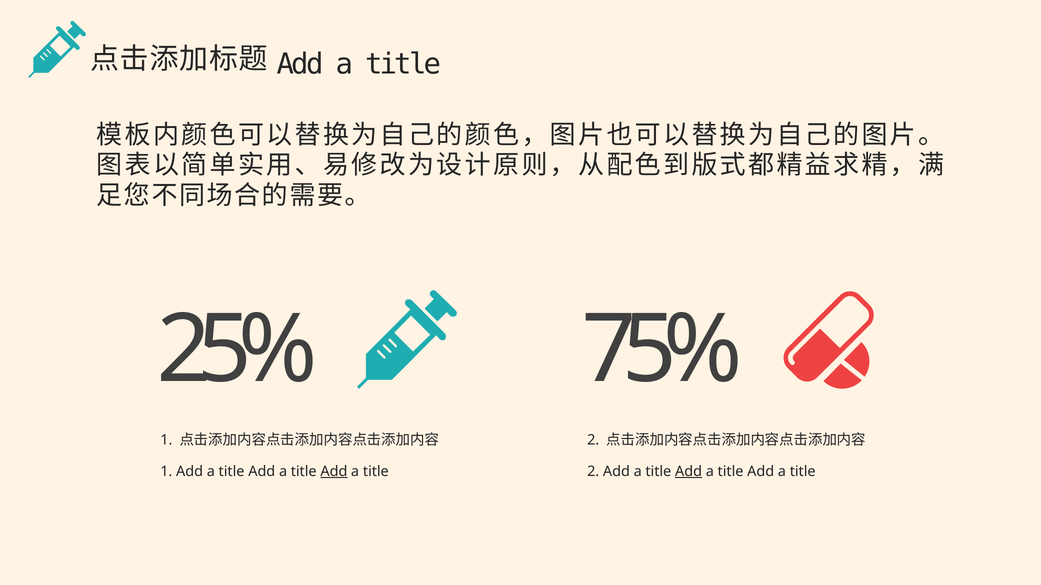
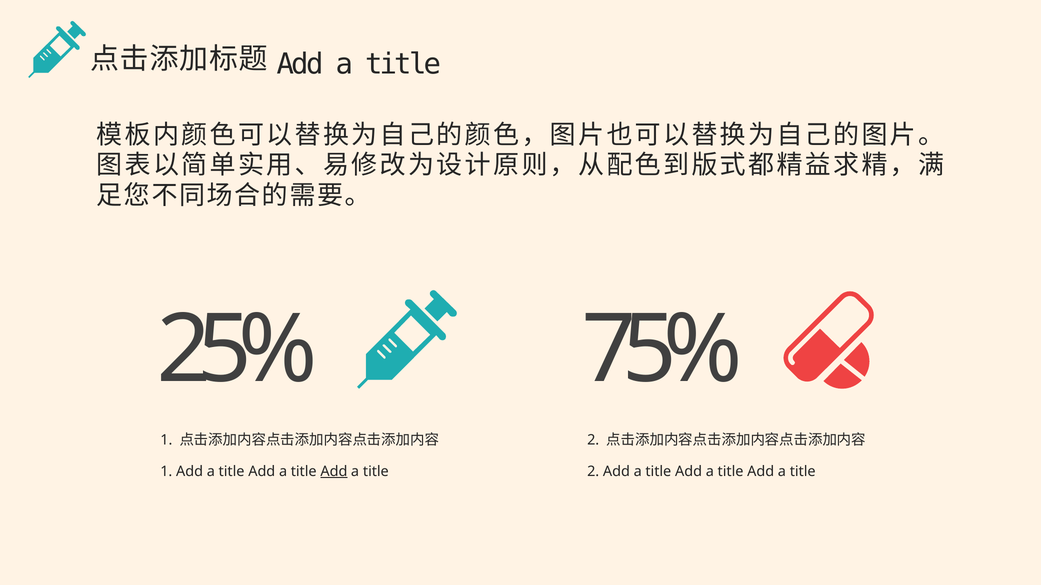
Add underline: present -> none (689, 472)
